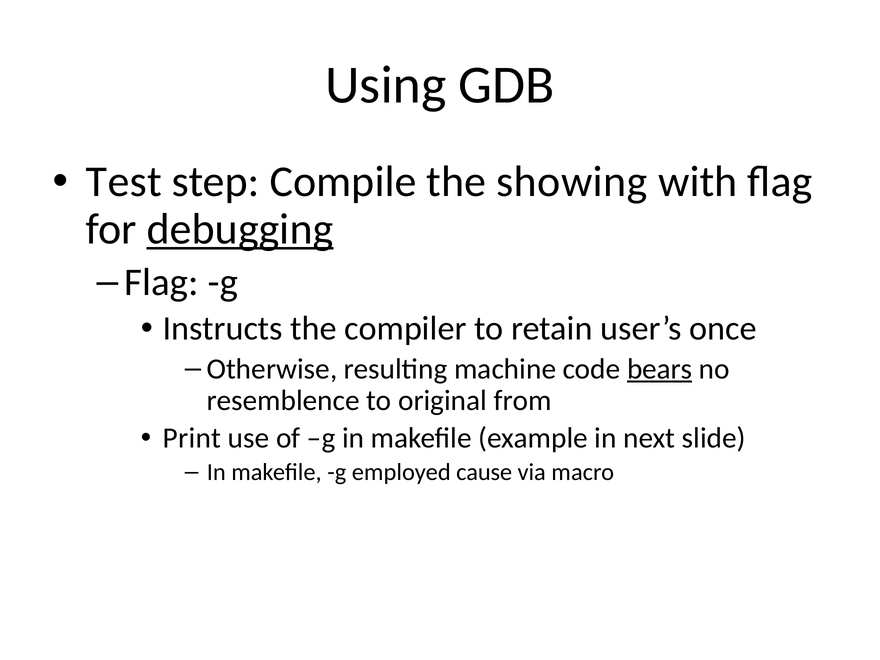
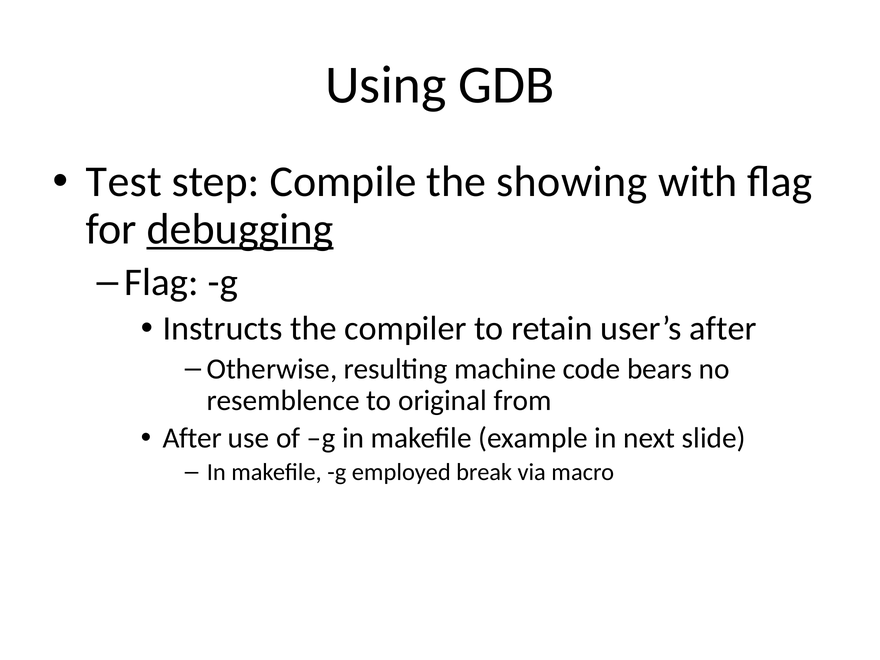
user’s once: once -> after (723, 329)
bears underline: present -> none (660, 369)
Print: Print -> After (192, 438)
cause: cause -> break (484, 472)
